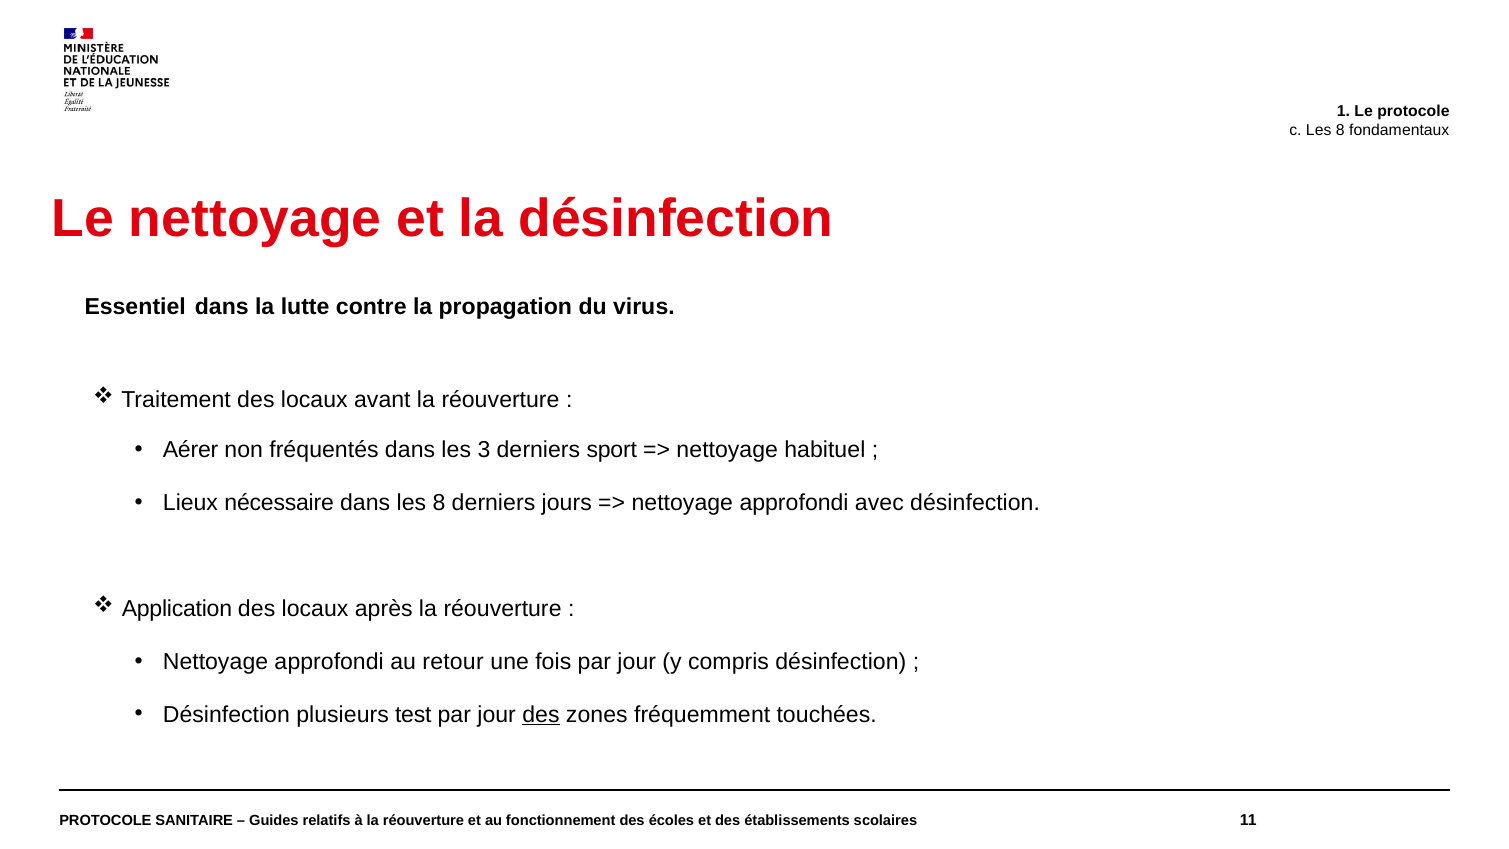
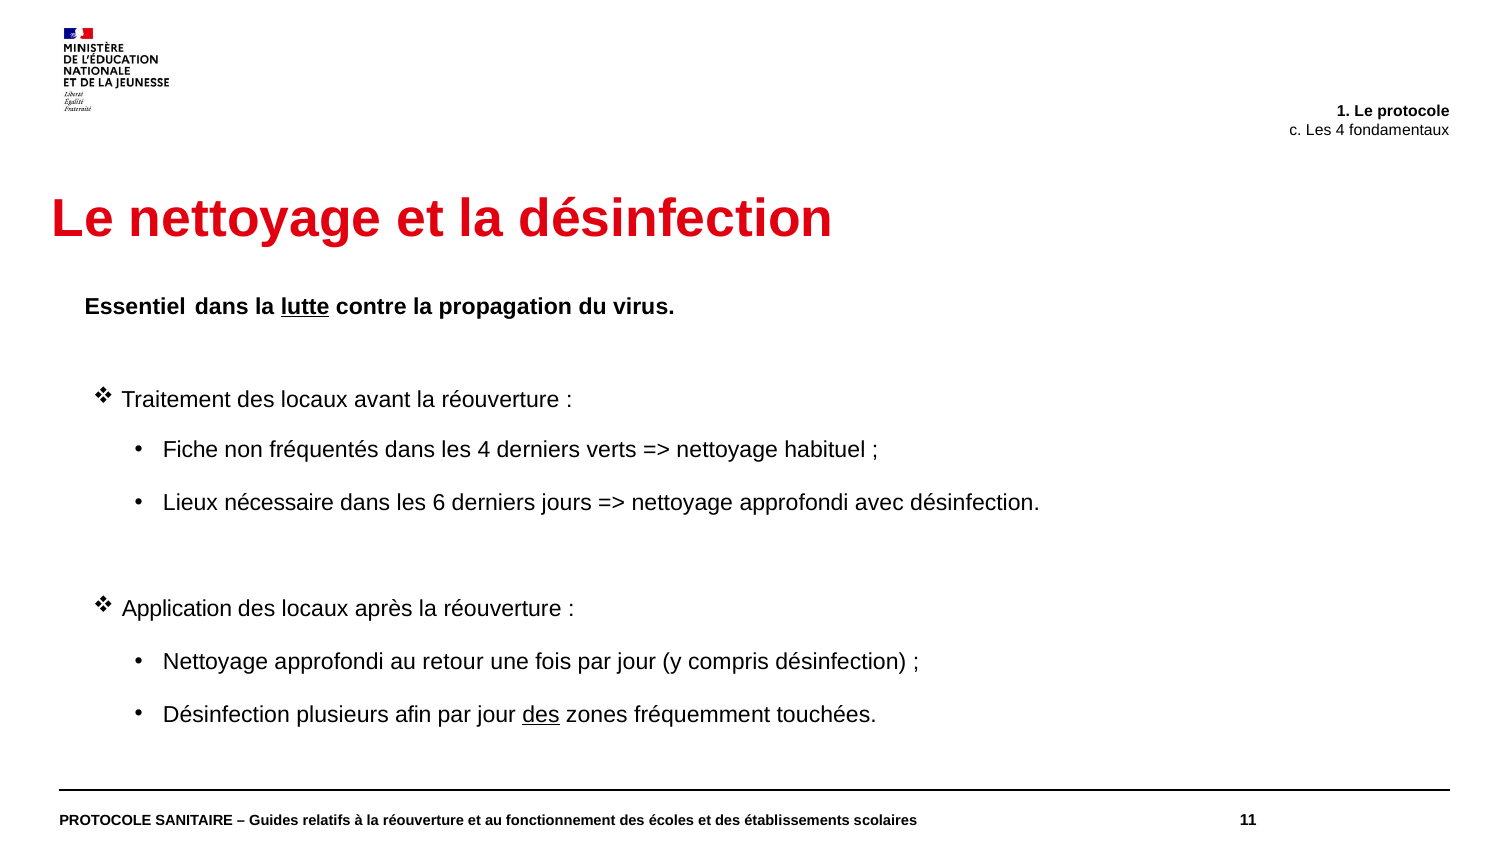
c Les 8: 8 -> 4 (1340, 130)
lutte underline: none -> present (305, 307)
Aérer: Aérer -> Fiche (191, 450)
dans les 3: 3 -> 4 (484, 450)
sport: sport -> verts (612, 450)
dans les 8: 8 -> 6 (439, 503)
test: test -> afin (413, 715)
